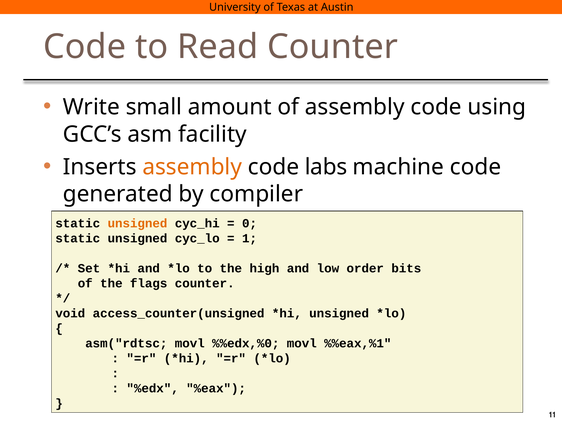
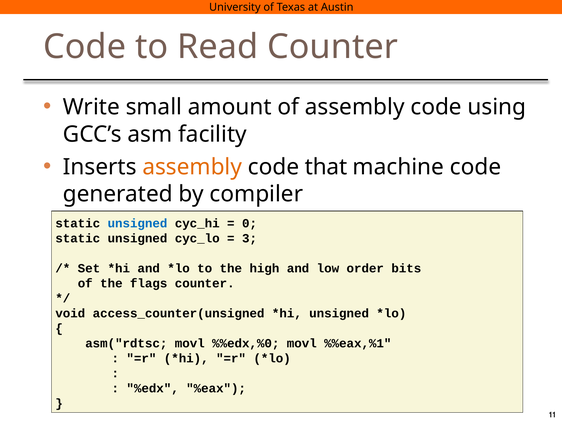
labs: labs -> that (326, 167)
unsigned colour: orange -> blue (137, 223)
1: 1 -> 3 (250, 238)
